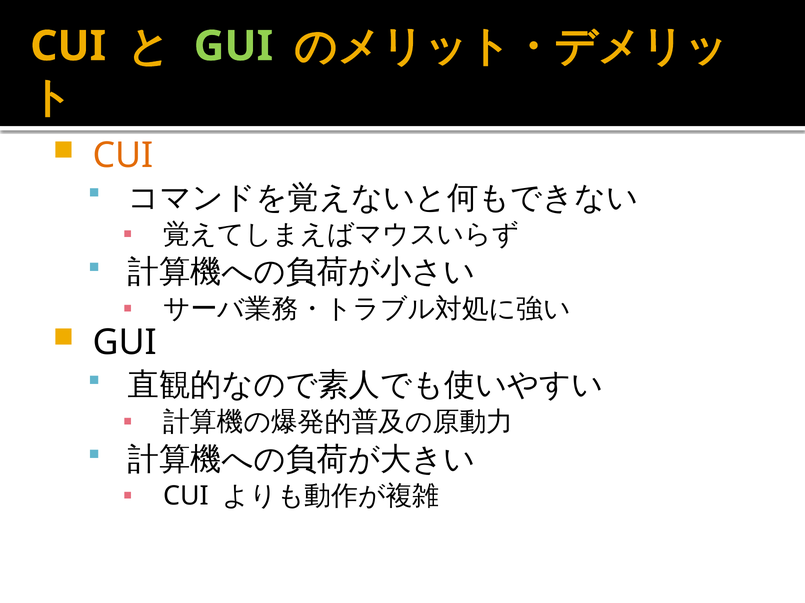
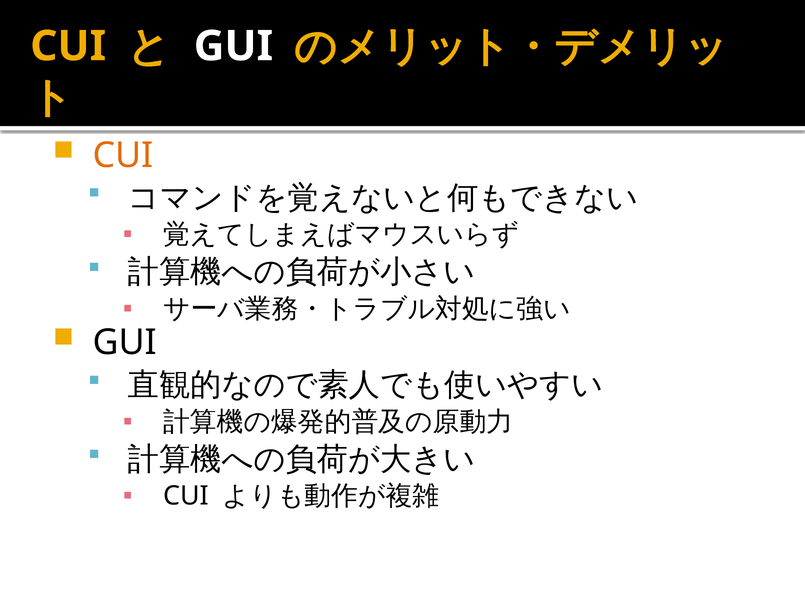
GUI colour: light green -> white (233, 46)
